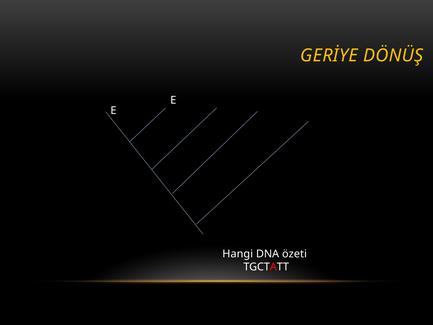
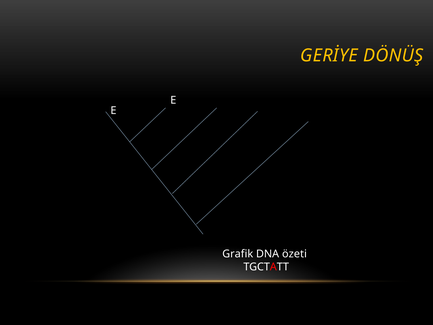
Hangi: Hangi -> Grafik (238, 254)
